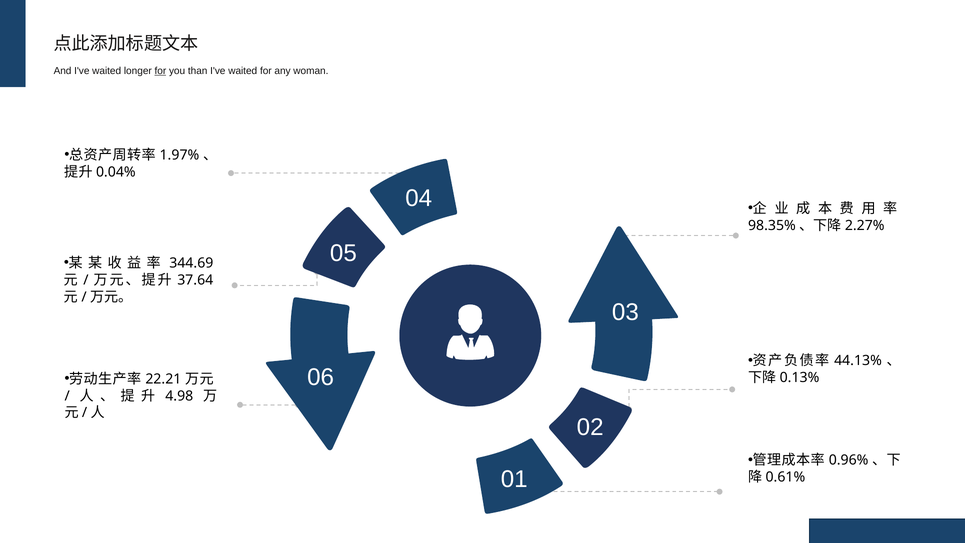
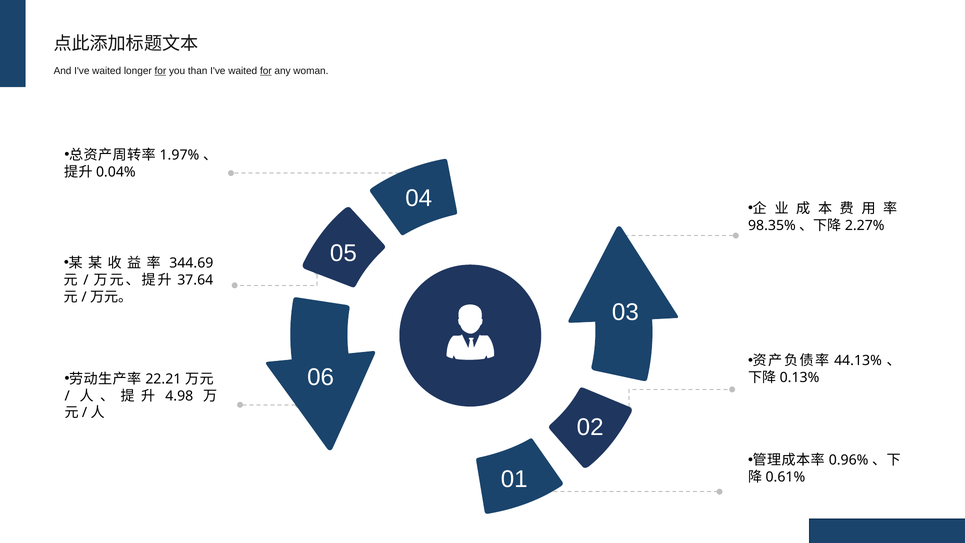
for underline: none -> present (266, 71)
